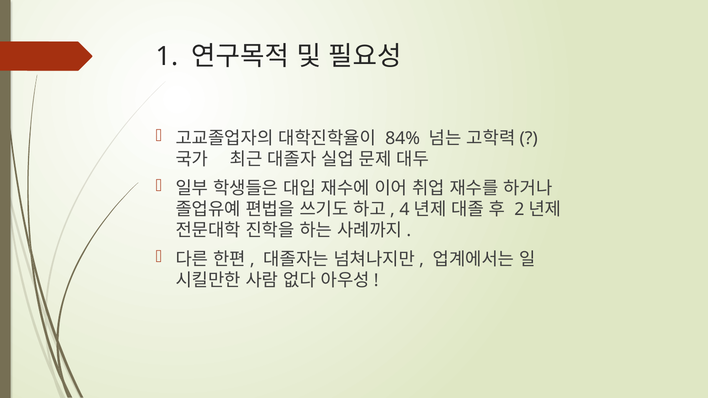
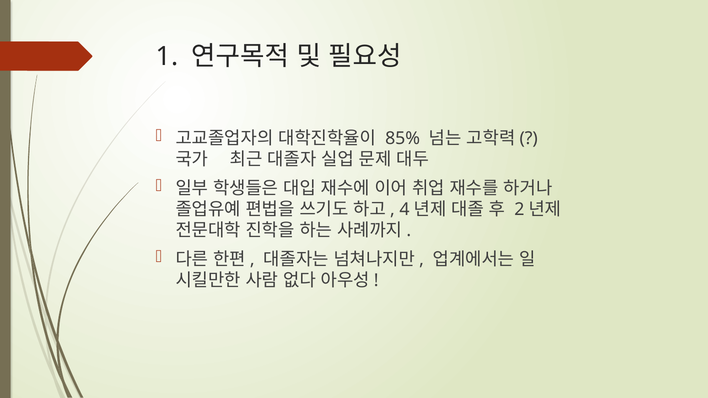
84%: 84% -> 85% (403, 138)
